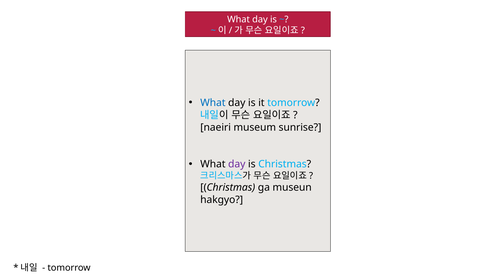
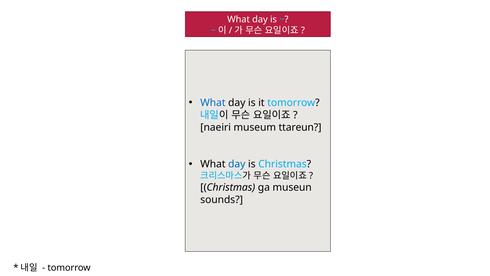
sunrise: sunrise -> ttareun (300, 127)
day colour: purple -> blue (237, 164)
hakgyo: hakgyo -> sounds (222, 200)
